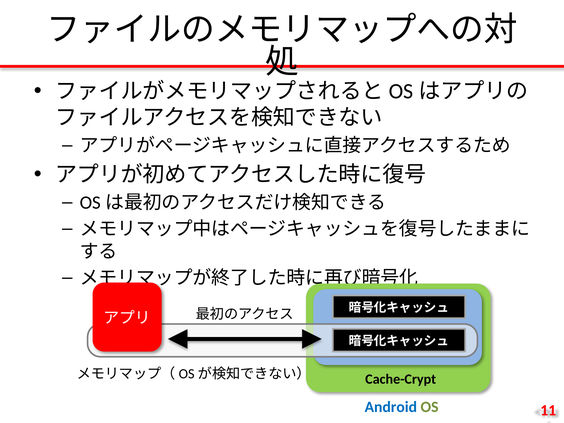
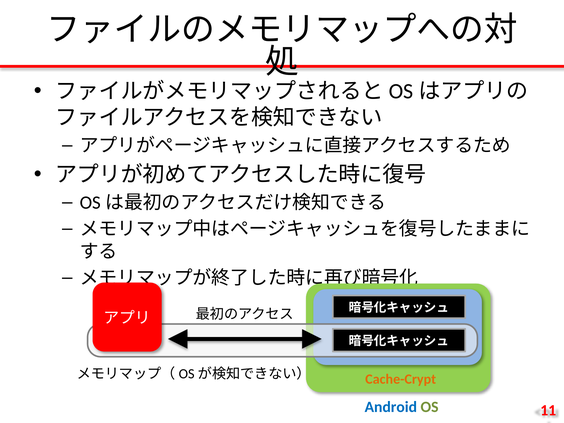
Cache-Crypt colour: black -> orange (401, 379)
